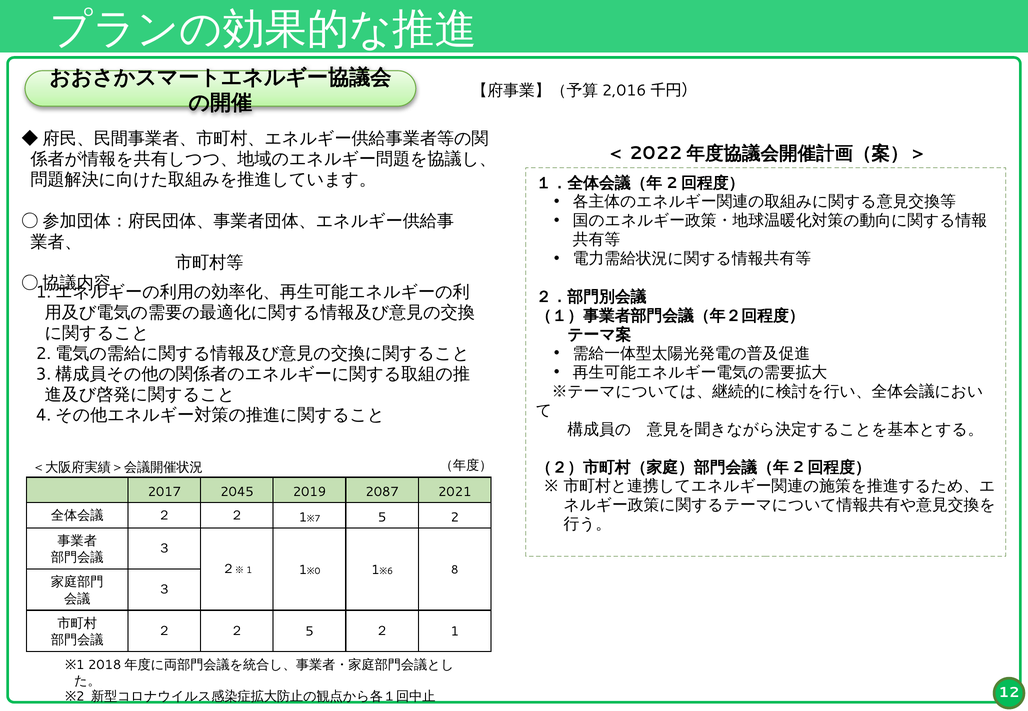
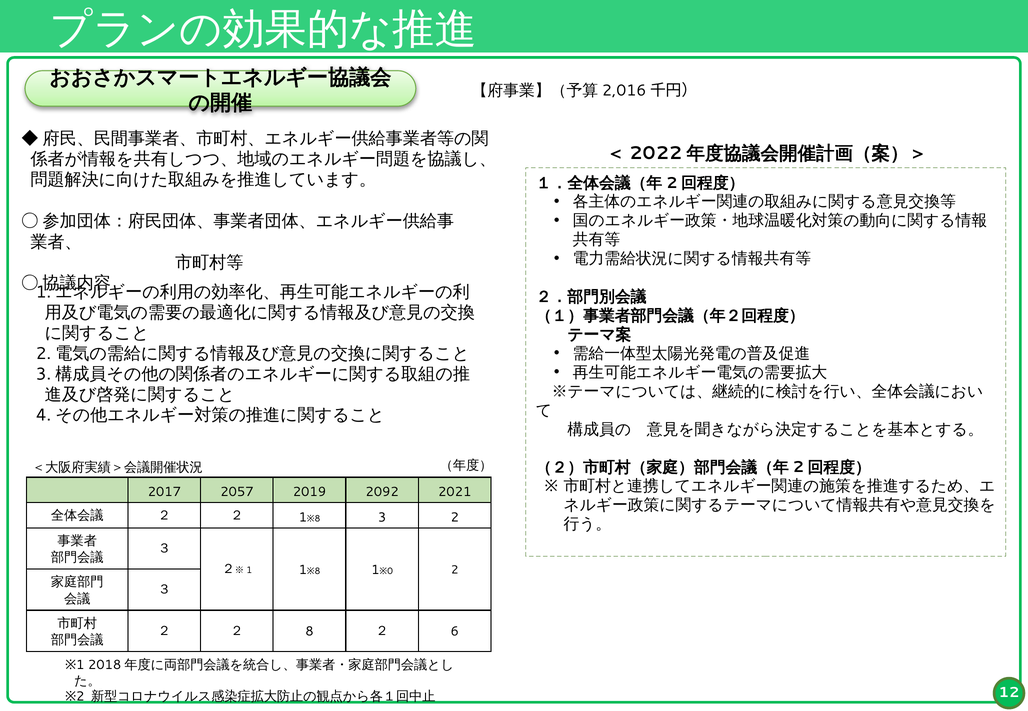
2045: 2045 -> 2057 (237, 492)
2087: 2087 -> 2092 (382, 492)
7: 7 -> 8 (318, 519)
5: 5 -> 3 (382, 518)
0: 0 -> 8 (318, 572)
6: 6 -> 0 (390, 572)
8: 8 -> 2 (455, 570)
２ 5: 5 -> 8 (310, 632)
1: 1 -> 6 (455, 632)
